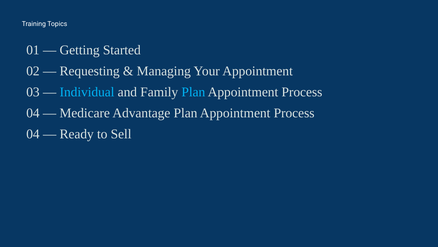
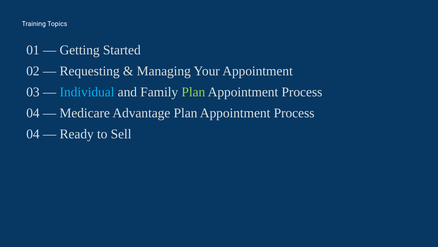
Plan colour: light blue -> light green (193, 92)
